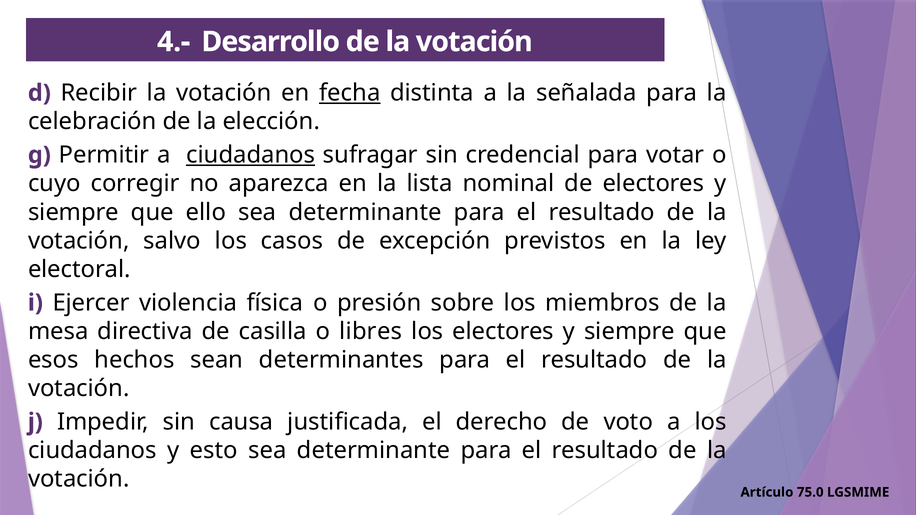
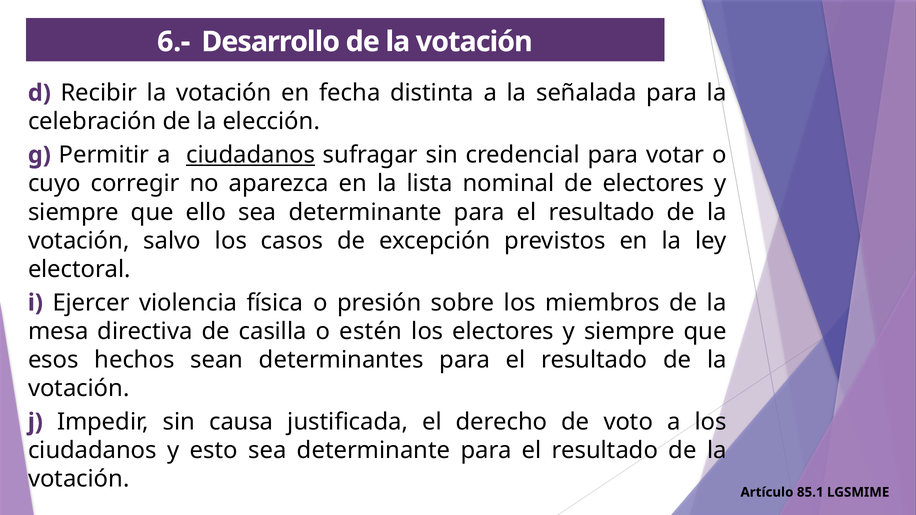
4.-: 4.- -> 6.- (174, 42)
fecha underline: present -> none (350, 93)
libres: libres -> estén (371, 331)
75.0: 75.0 -> 85.1 (810, 492)
